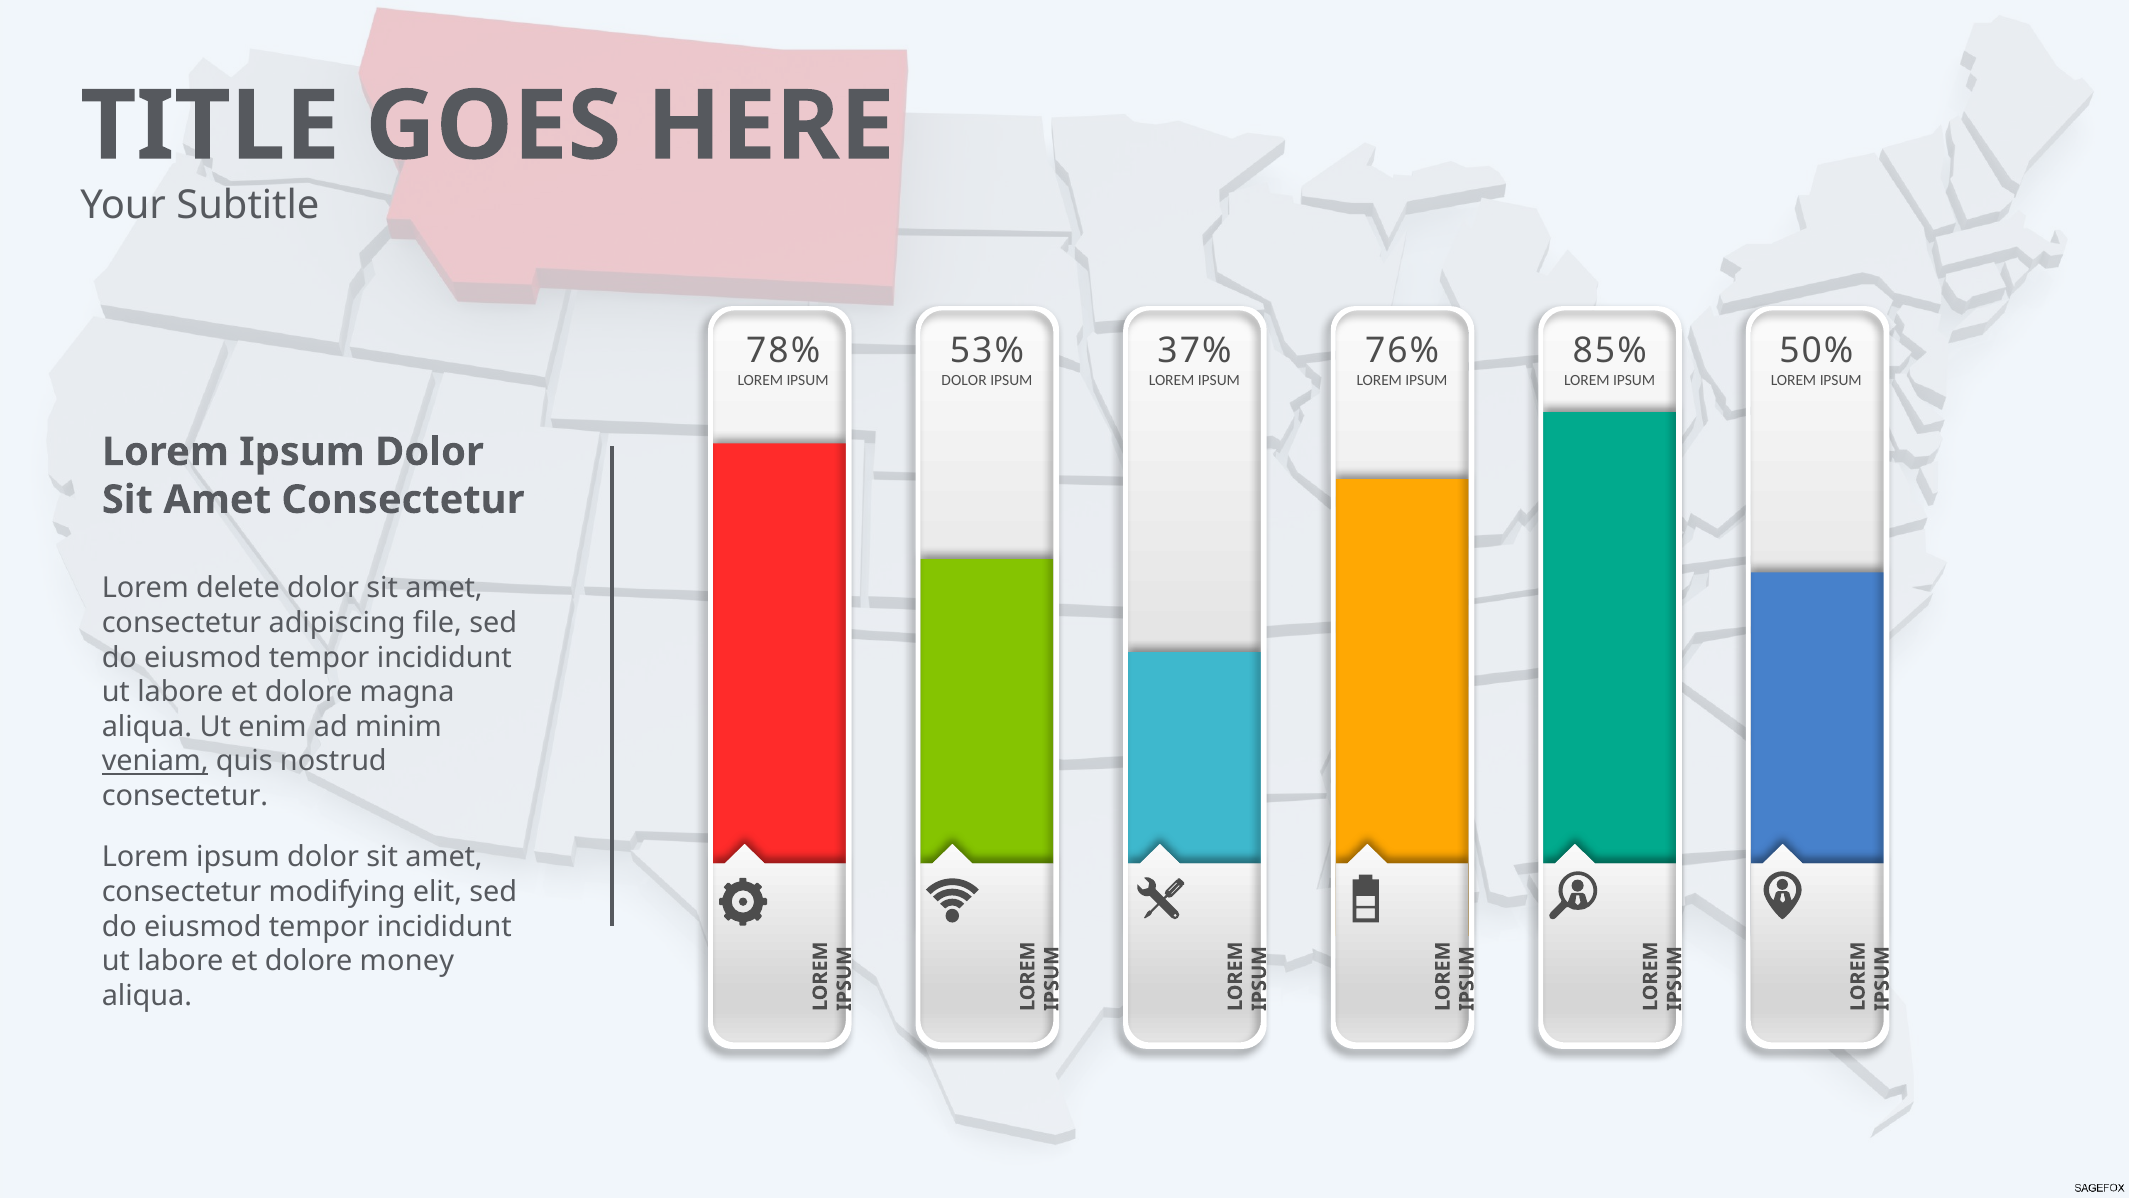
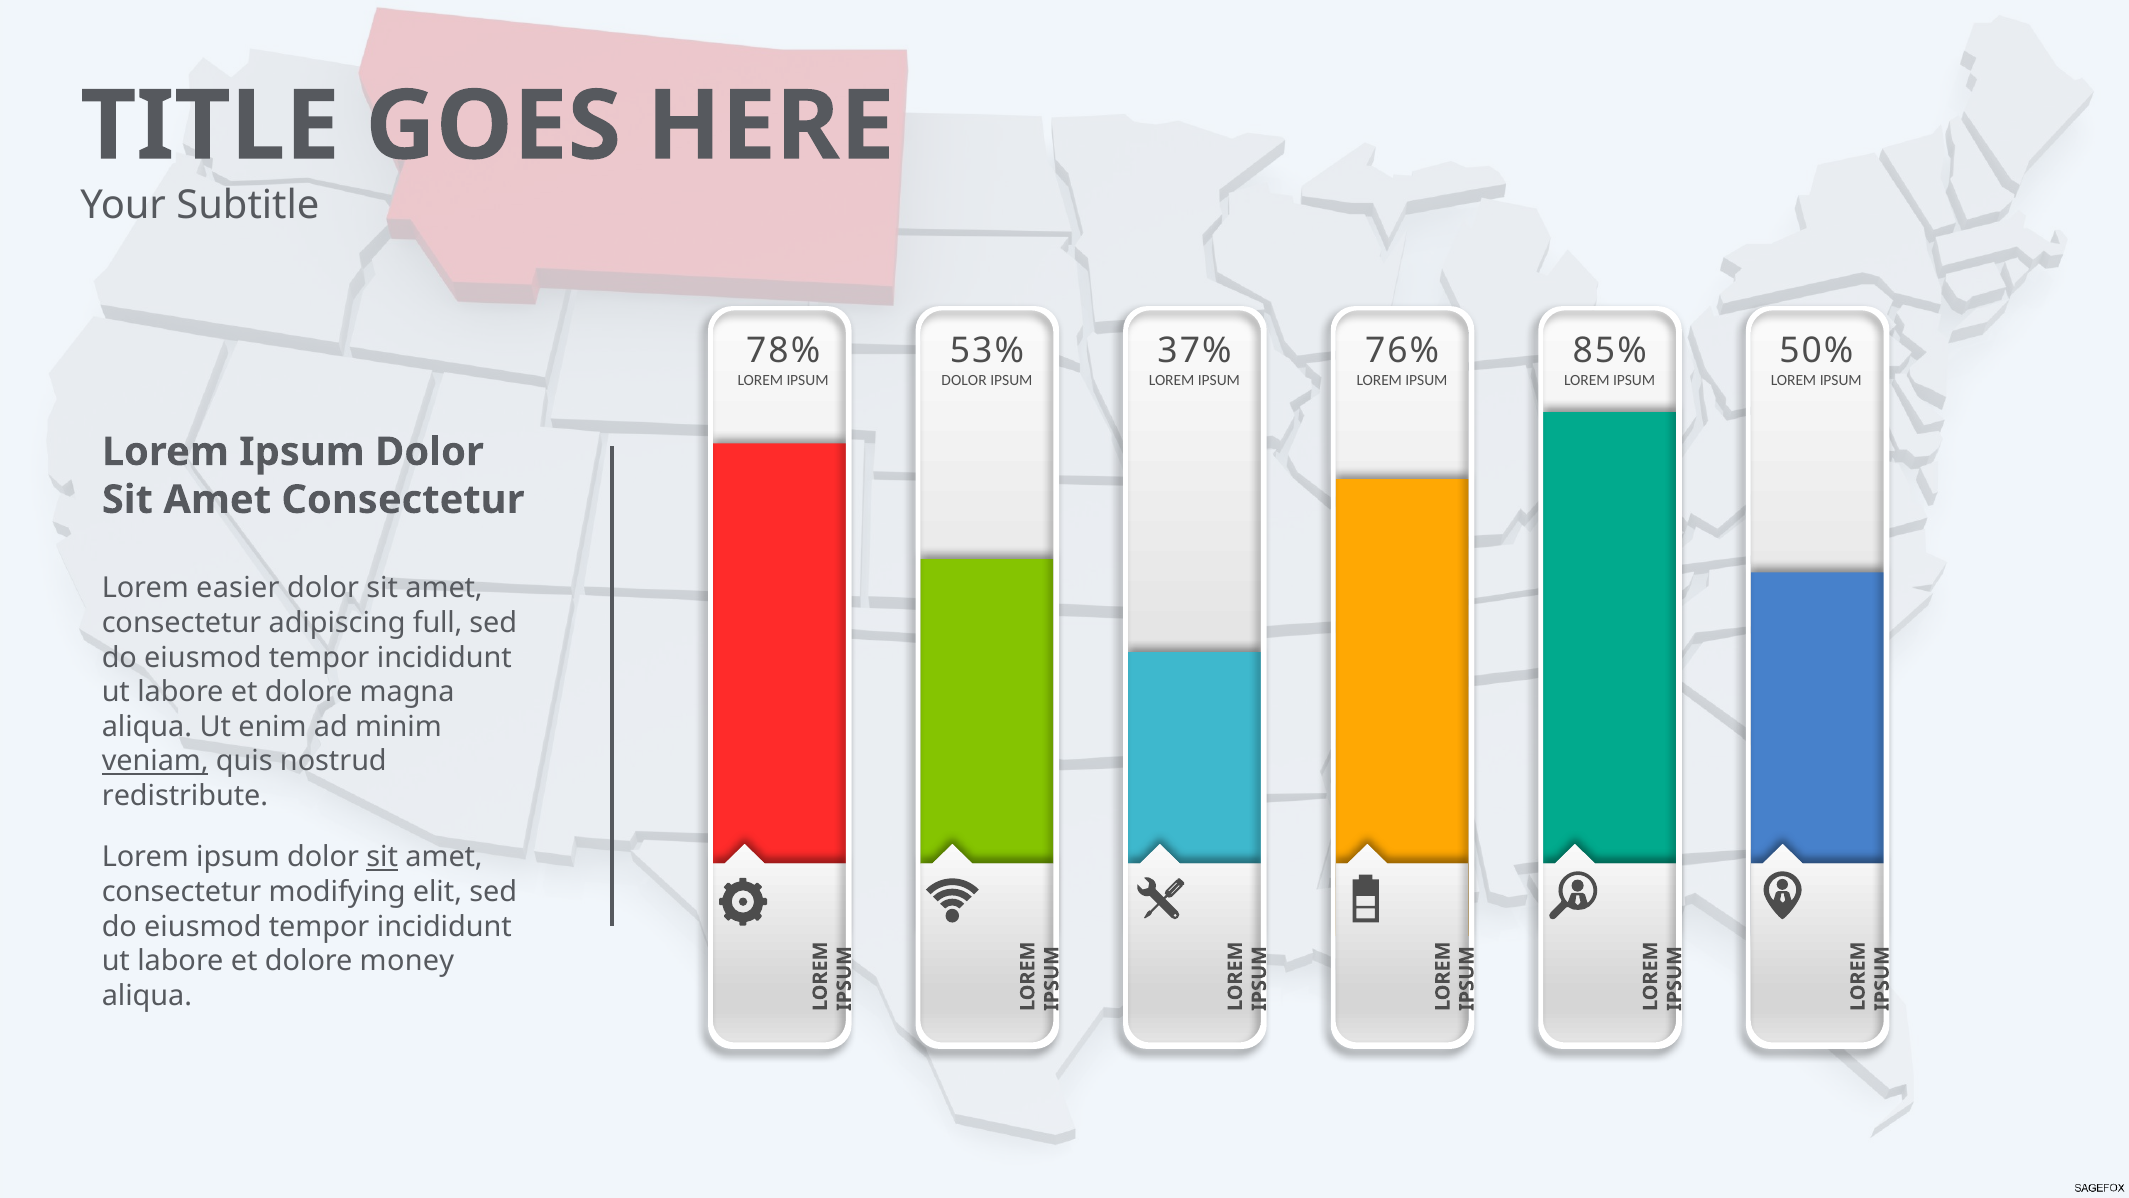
delete: delete -> easier (238, 588)
file: file -> full (438, 623)
consectetur: consectetur -> redistribute (185, 796)
sit underline: none -> present (382, 857)
